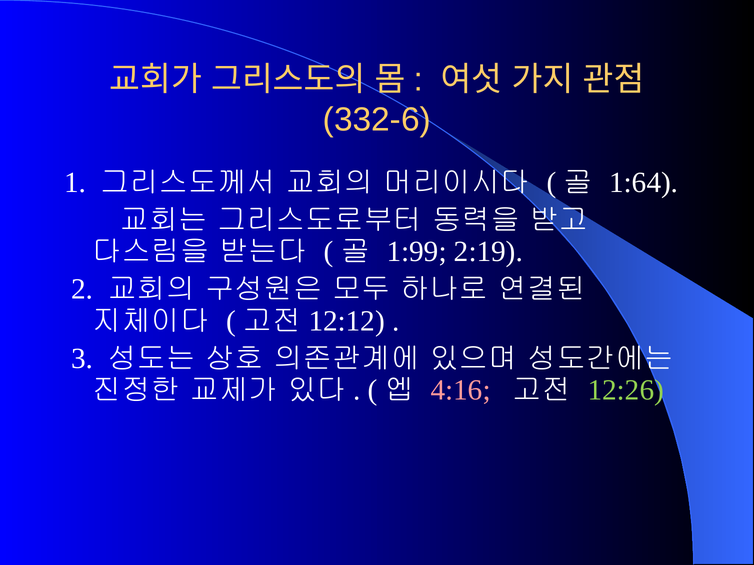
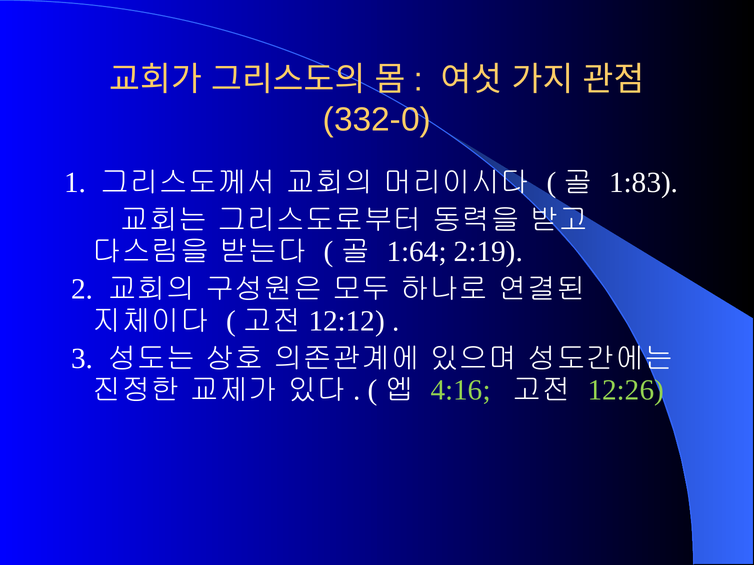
332-6: 332-6 -> 332-0 (377, 120)
1:64: 1:64 -> 1:83 (644, 183)
1:99: 1:99 -> 1:64 (417, 252)
4:16 colour: pink -> light green (461, 390)
